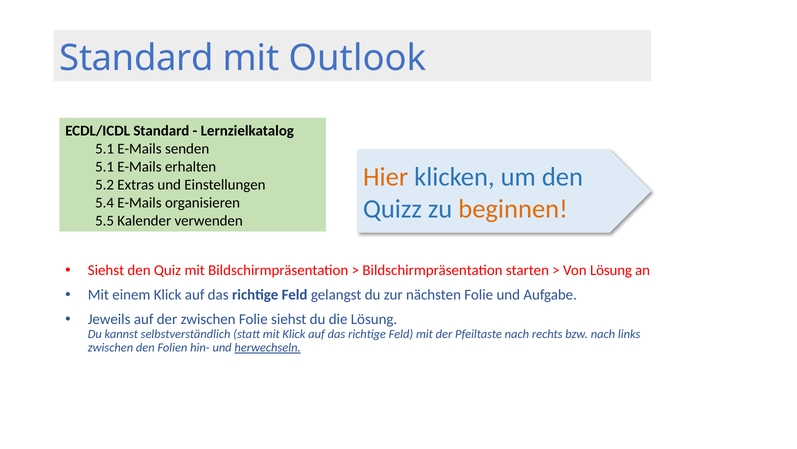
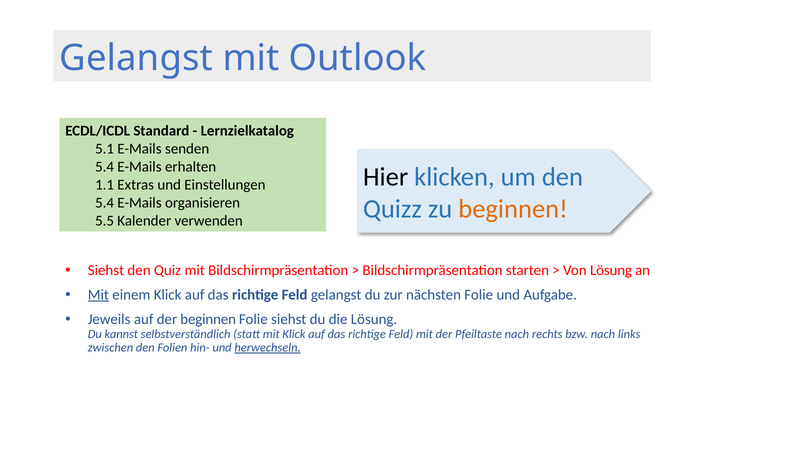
Standard: Standard -> Gelangst (136, 58)
5.1: 5.1 -> 5.4 (105, 166)
Hier colour: orange -> black (386, 177)
5.2: 5.2 -> 1.1 (105, 184)
Mit underline: none -> present (98, 294)
der zwischen: zwischen -> beginnen (208, 319)
